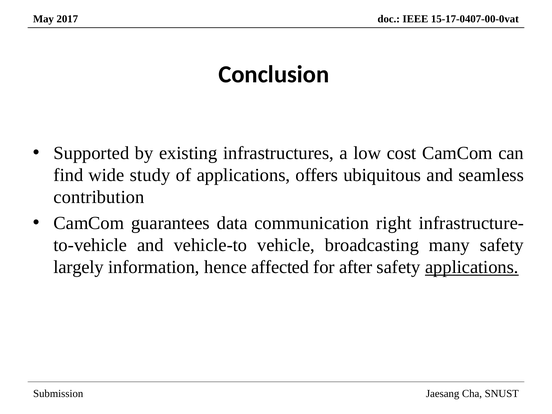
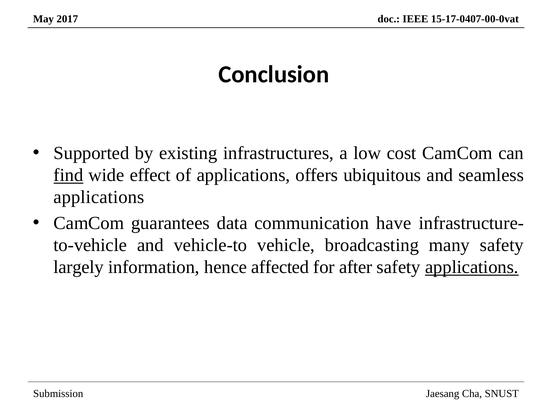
find underline: none -> present (68, 175)
study: study -> effect (150, 175)
contribution: contribution -> applications (99, 197)
right: right -> have (394, 223)
